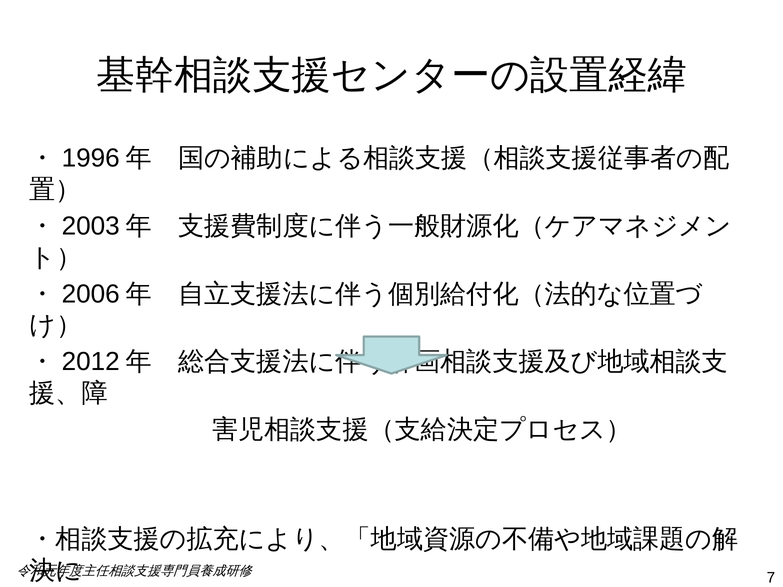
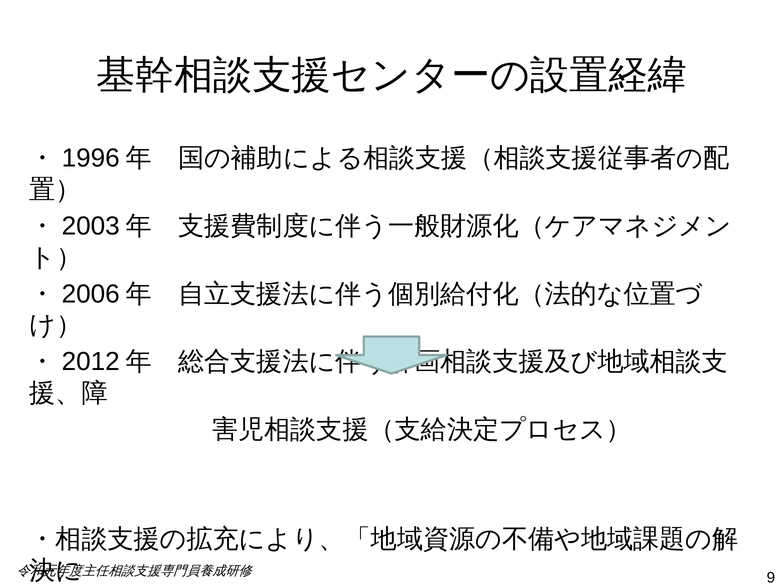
7: 7 -> 9 (771, 578)
